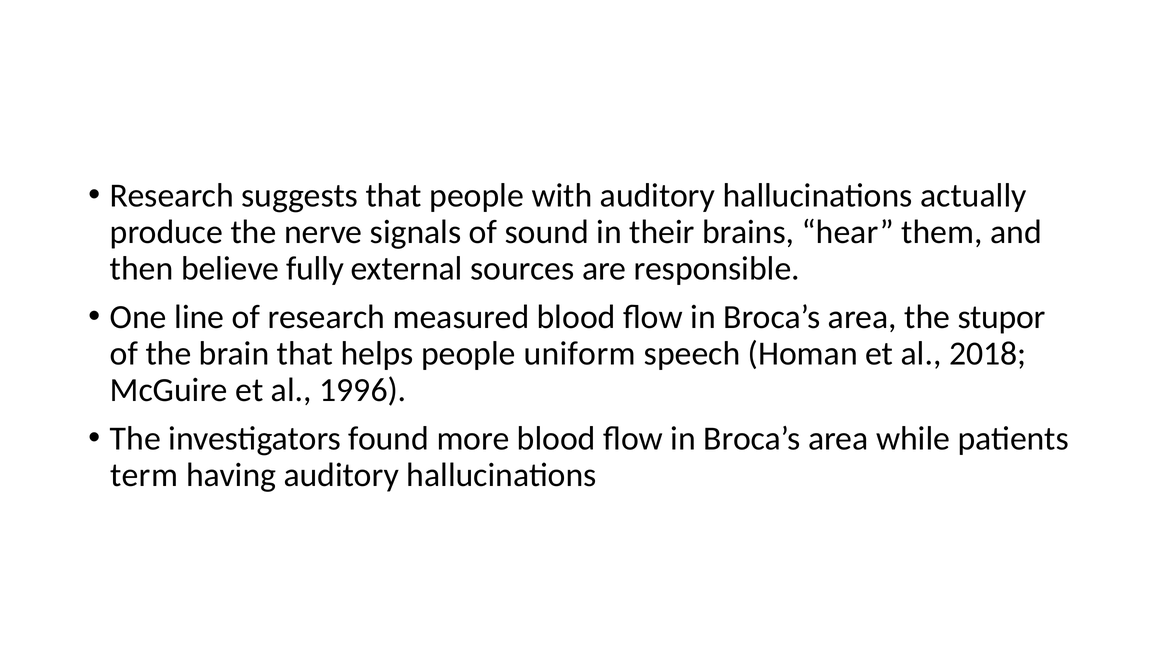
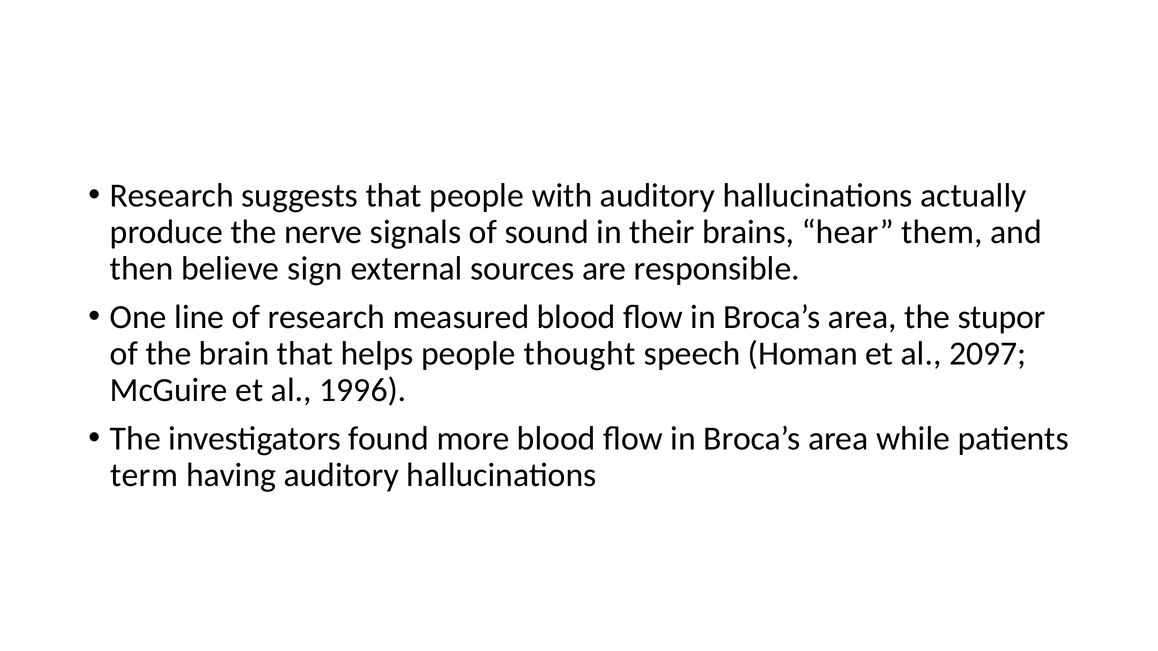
fully: fully -> sign (315, 269)
uniform: uniform -> thought (580, 354)
2018: 2018 -> 2097 (988, 354)
